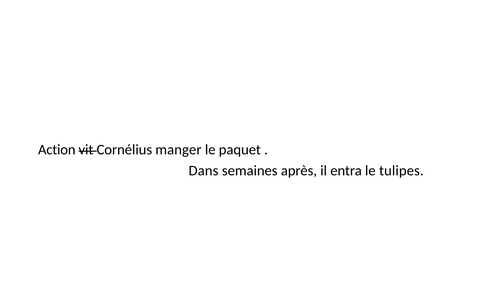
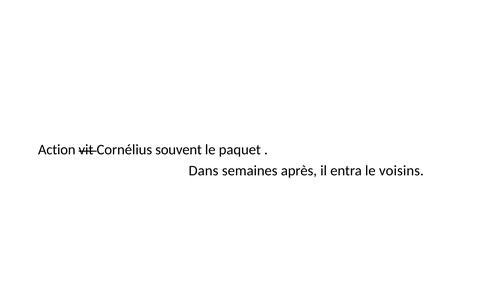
manger: manger -> souvent (179, 149)
tulipes: tulipes -> voisins (401, 170)
